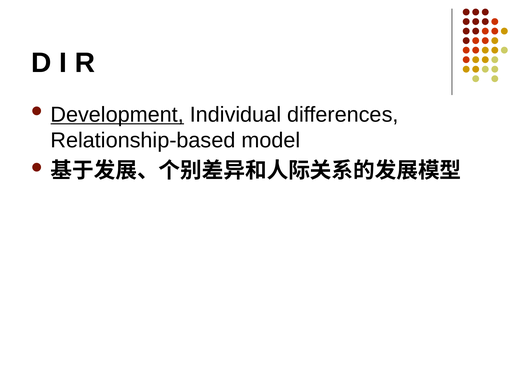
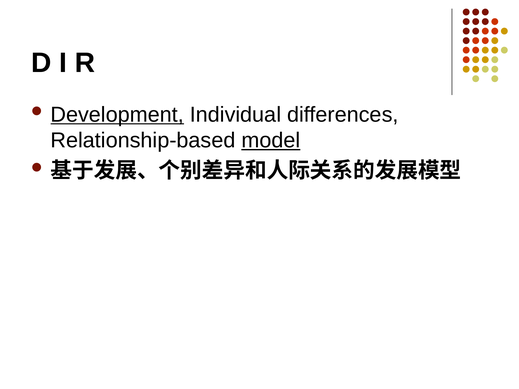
model underline: none -> present (271, 141)
